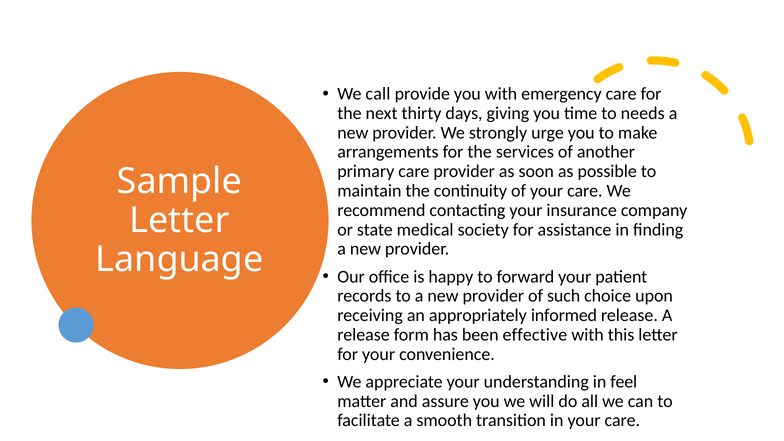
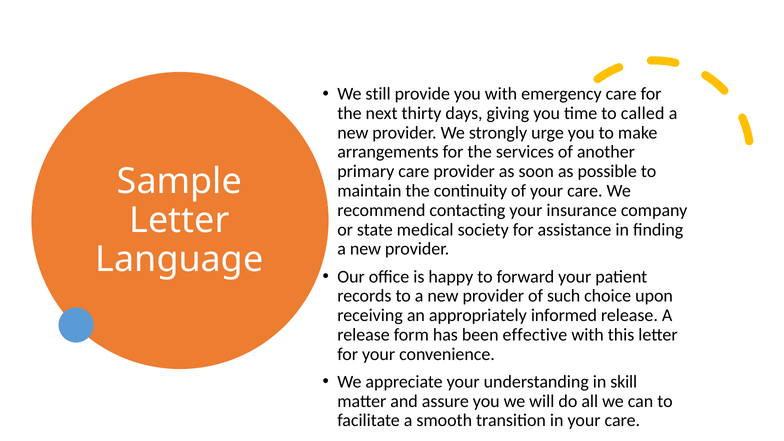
call: call -> still (378, 94)
needs: needs -> called (643, 113)
feel: feel -> skill (624, 382)
